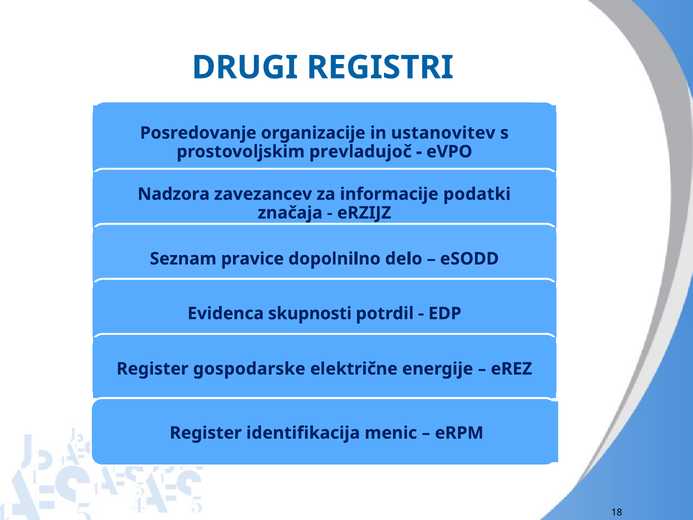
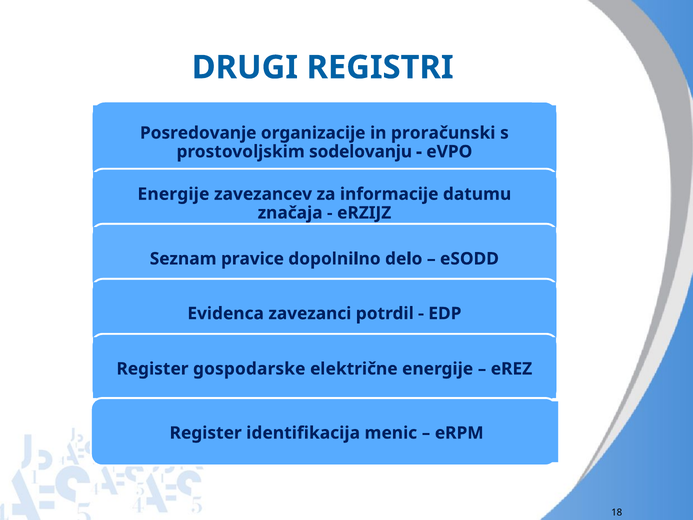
ustanovitev: ustanovitev -> proračunski (443, 133)
prevladujoč: prevladujoč -> sodelovanju (361, 152)
Nadzora: Nadzora -> Energije (173, 194)
podatki: podatki -> datumu (477, 194)
skupnosti: skupnosti -> zavezanci (310, 313)
